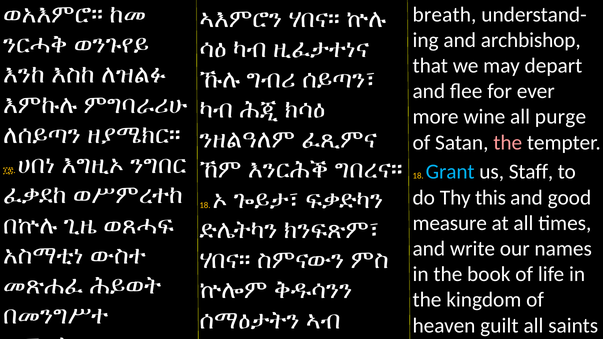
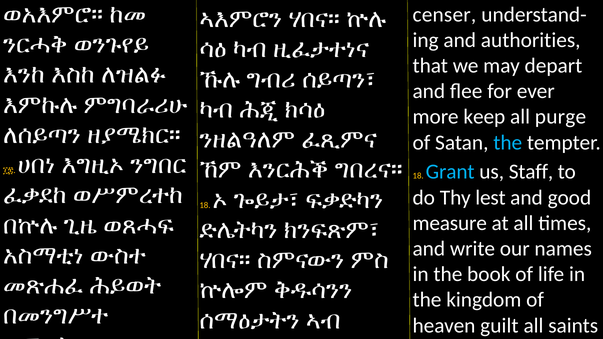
breath: breath -> censer (444, 14)
archbishop: archbishop -> authorities (531, 40)
wine: wine -> keep (484, 117)
the colour: pink -> light blue (508, 143)
this: this -> lest (491, 198)
